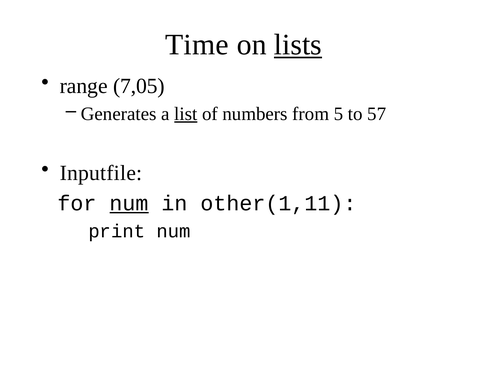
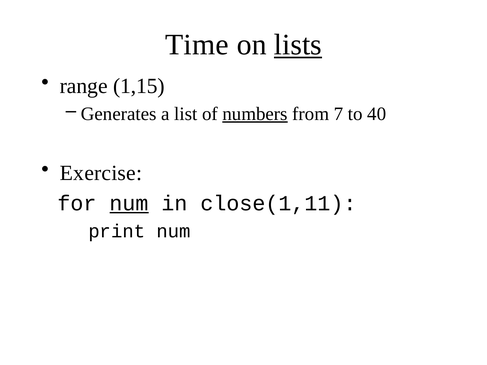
7,05: 7,05 -> 1,15 (139, 86)
list underline: present -> none (186, 114)
numbers underline: none -> present (255, 114)
5: 5 -> 7 (338, 114)
57: 57 -> 40 (377, 114)
Inputfile: Inputfile -> Exercise (101, 173)
other(1,11: other(1,11 -> close(1,11 (279, 203)
